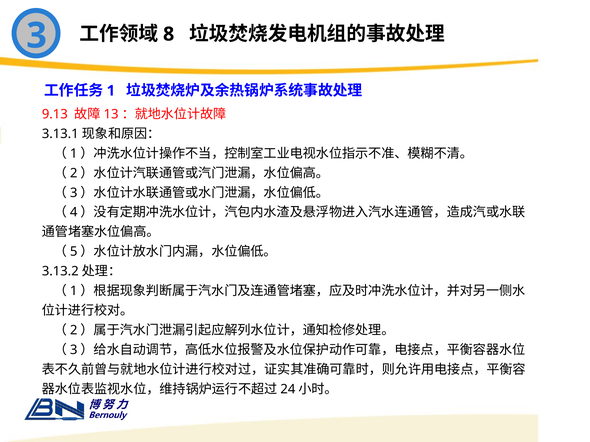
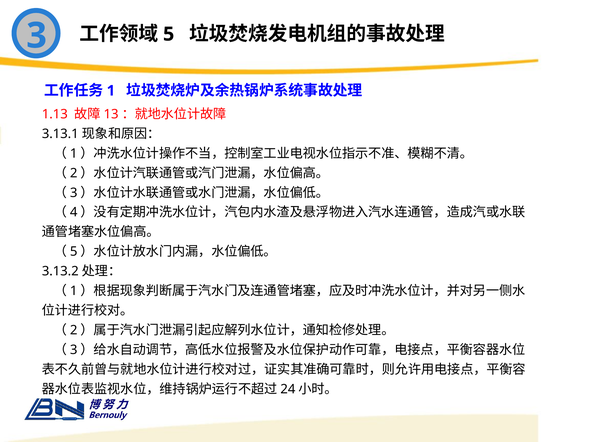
8: 8 -> 5 (169, 34)
9.13: 9.13 -> 1.13 (55, 114)
